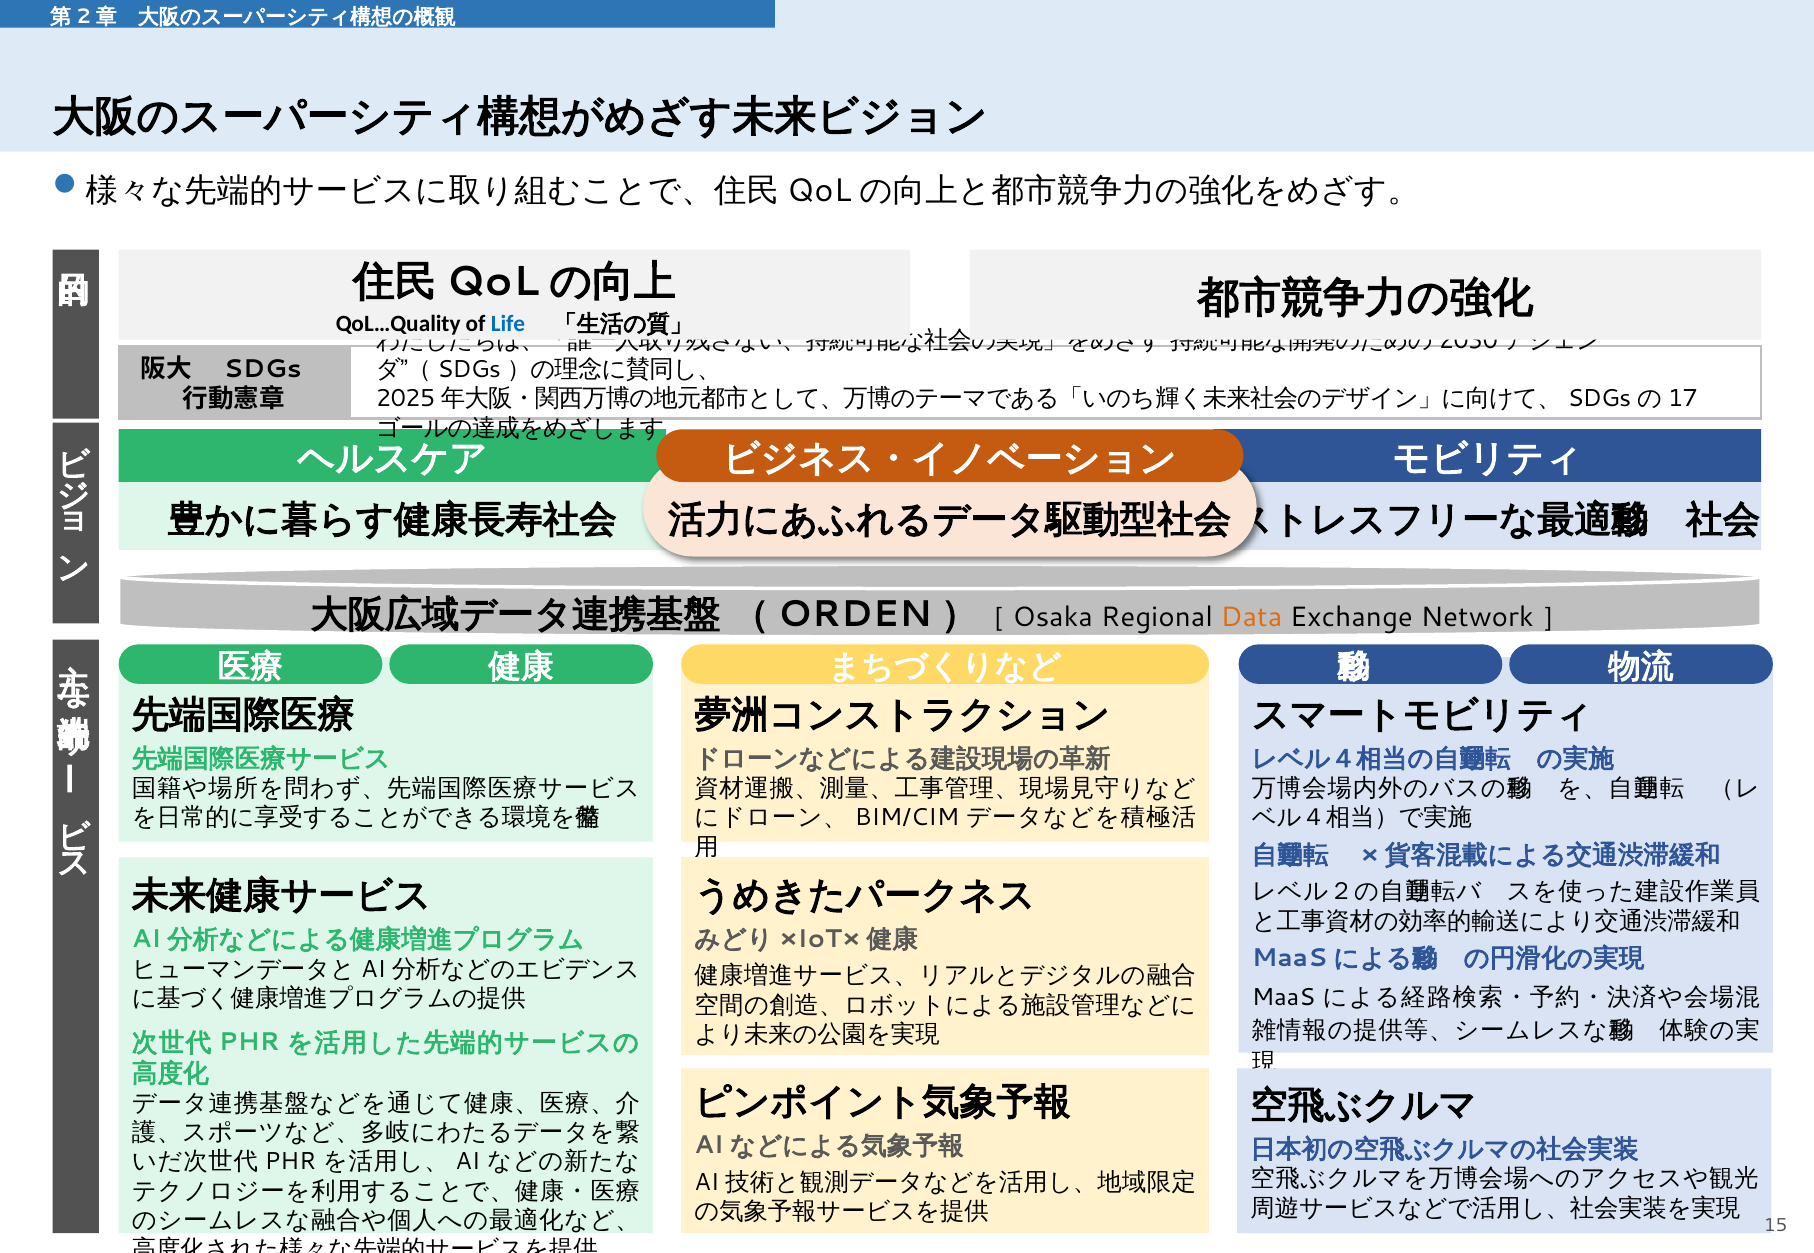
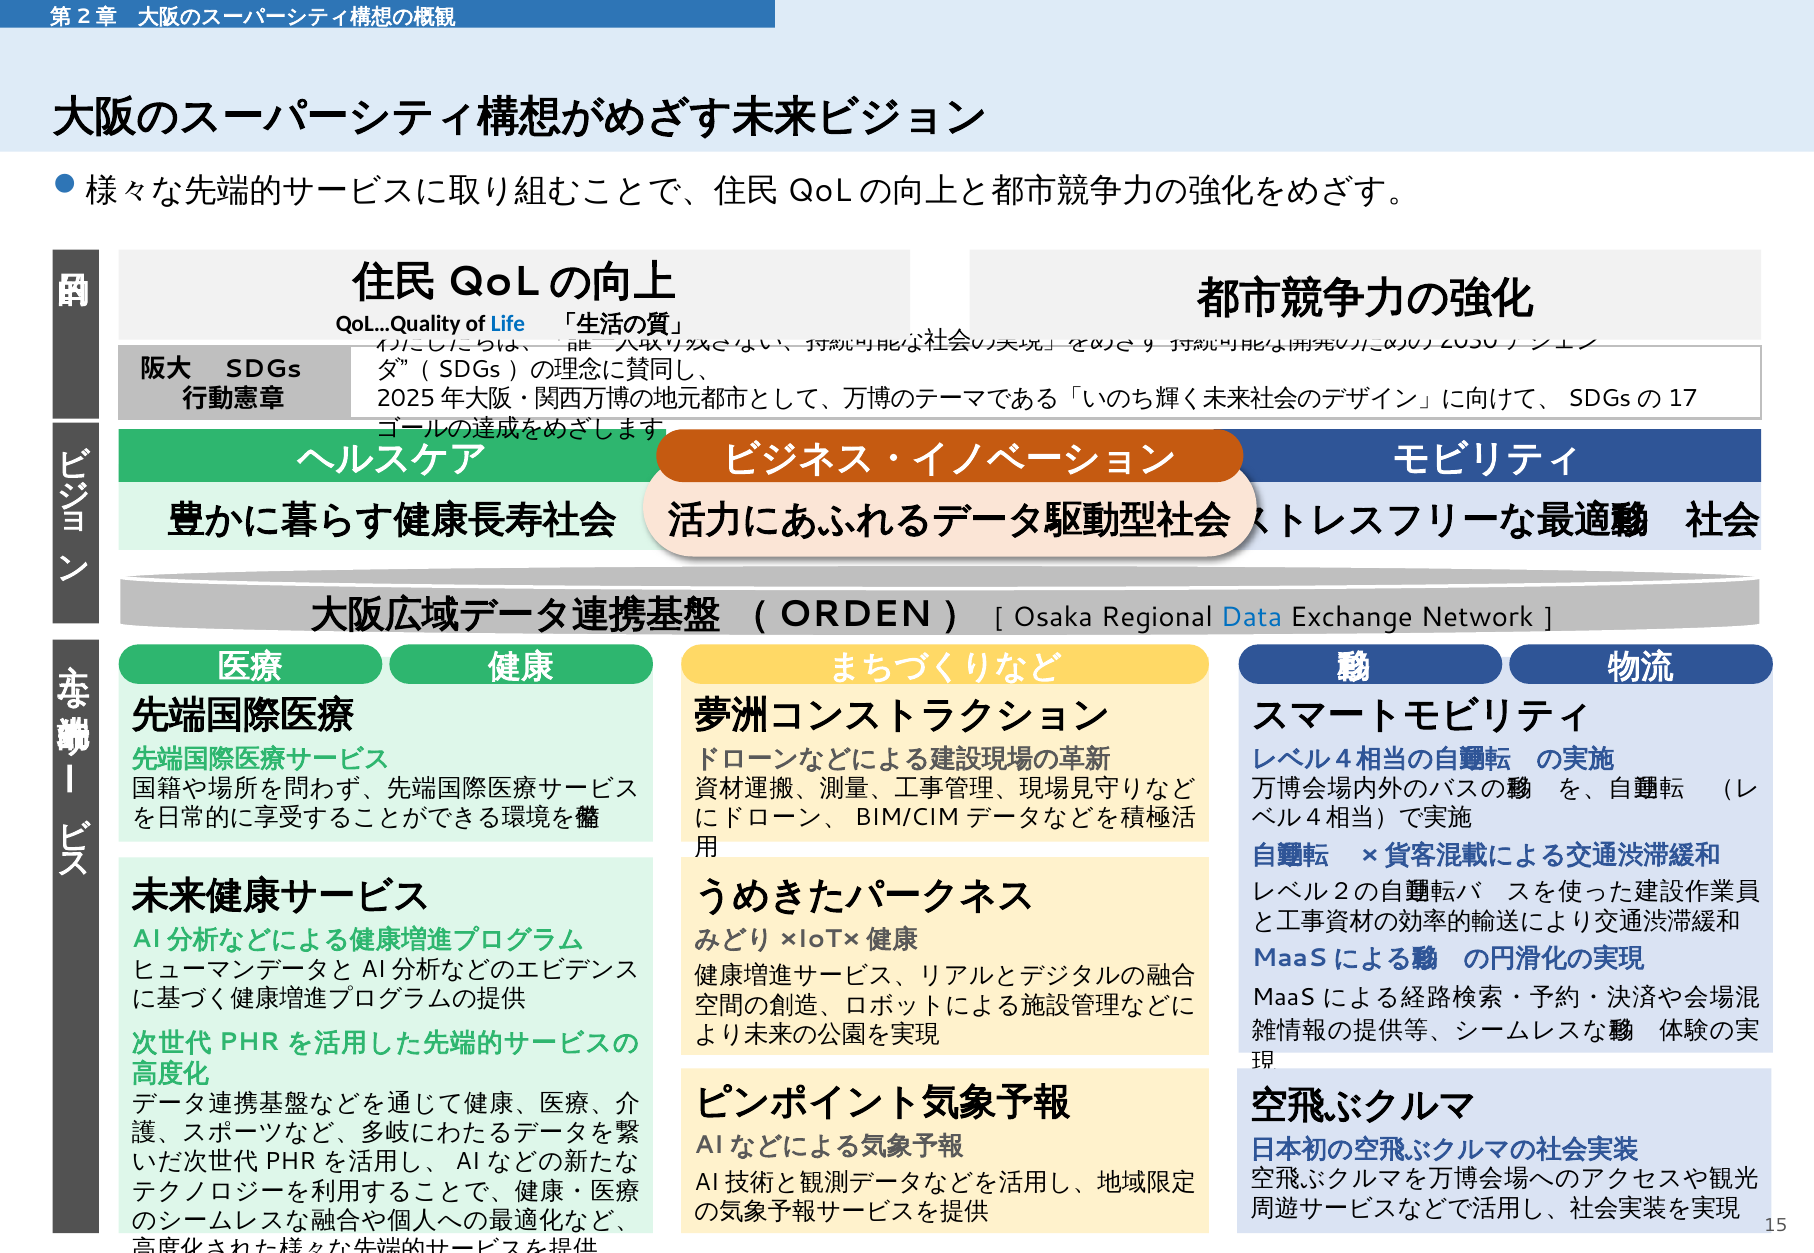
Data colour: orange -> blue (1251, 617)
